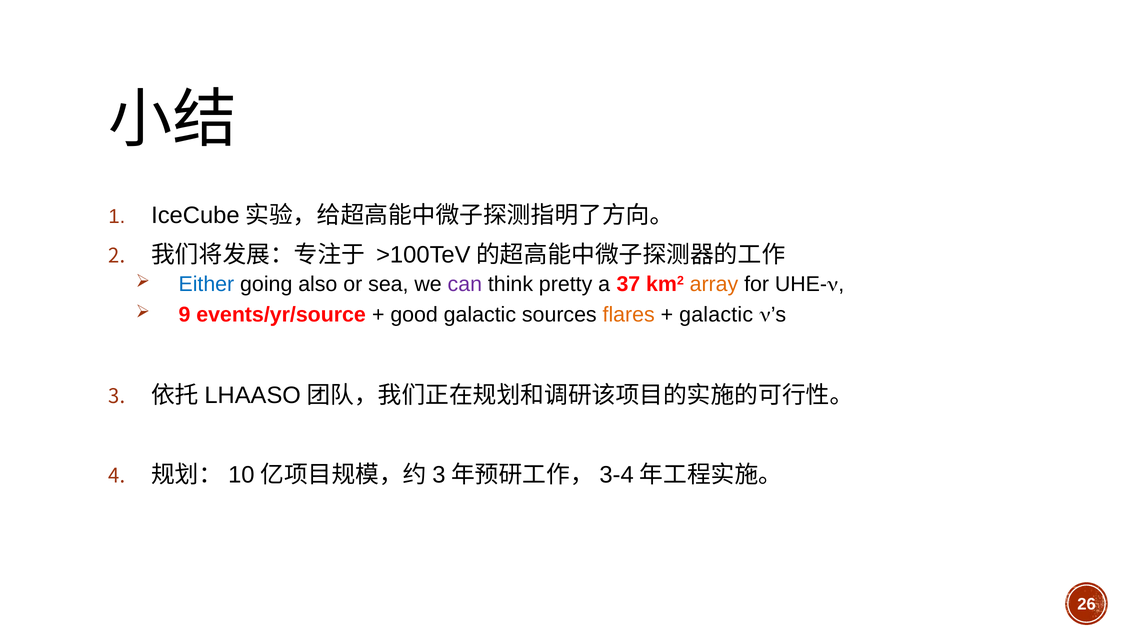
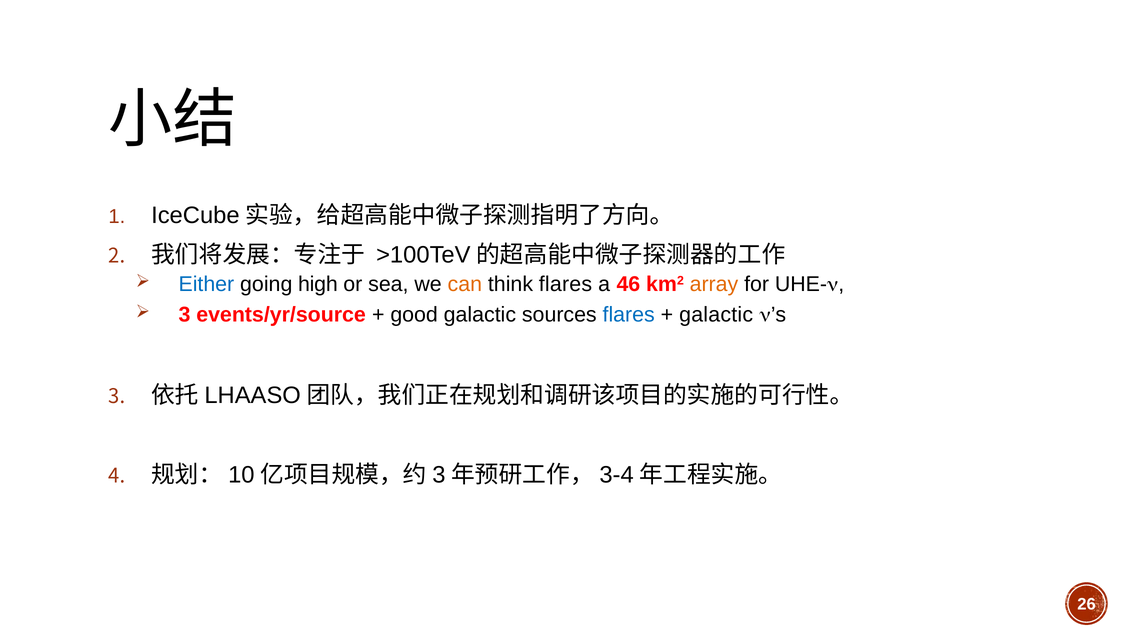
also: also -> high (318, 284)
can colour: purple -> orange (465, 284)
think pretty: pretty -> flares (565, 284)
37: 37 -> 46 (628, 284)
9: 9 -> 3 (184, 314)
flares colour: orange -> blue (629, 314)
